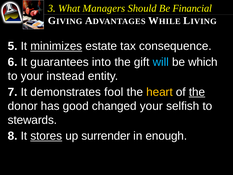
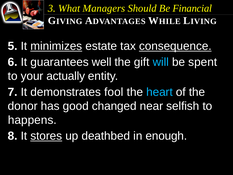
consequence underline: none -> present (175, 46)
into: into -> well (102, 62)
which: which -> spent (203, 62)
instead: instead -> actually (66, 76)
heart colour: yellow -> light blue (159, 92)
the underline: present -> none (197, 92)
changed your: your -> near (151, 106)
stewards: stewards -> happens (32, 120)
surrender: surrender -> deathbed (106, 136)
